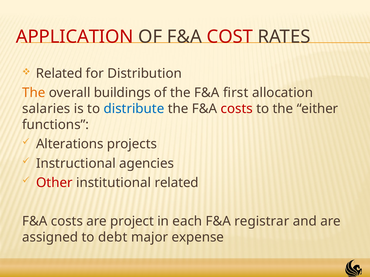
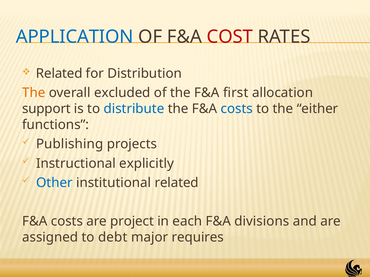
APPLICATION colour: red -> blue (75, 37)
buildings: buildings -> excluded (122, 93)
salaries: salaries -> support (46, 109)
costs colour: red -> blue (237, 109)
Alterations: Alterations -> Publishing (70, 144)
agencies: agencies -> explicitly (147, 164)
Other colour: red -> blue (54, 183)
registrar: registrar -> divisions (262, 222)
expense: expense -> requires (198, 238)
